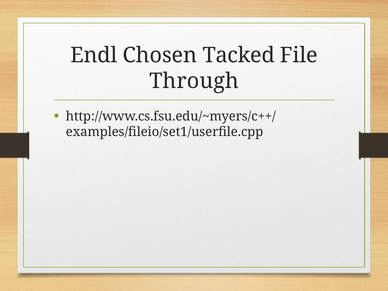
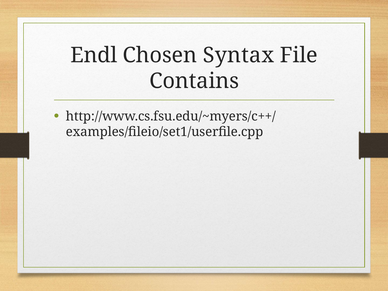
Tacked: Tacked -> Syntax (238, 55)
Through: Through -> Contains (194, 81)
